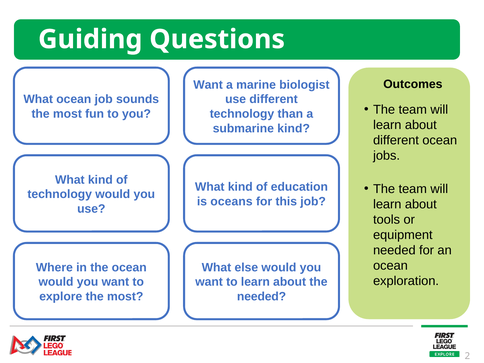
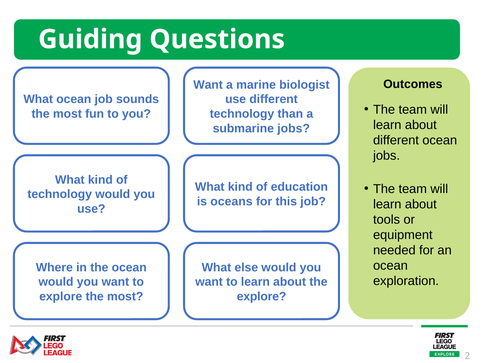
submarine kind: kind -> jobs (294, 128)
needed: needed -> explore (262, 296)
